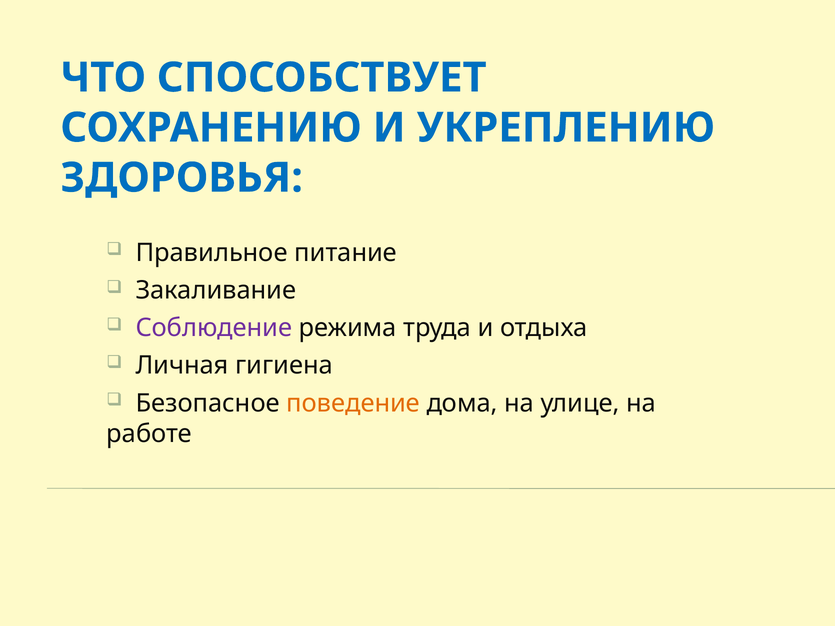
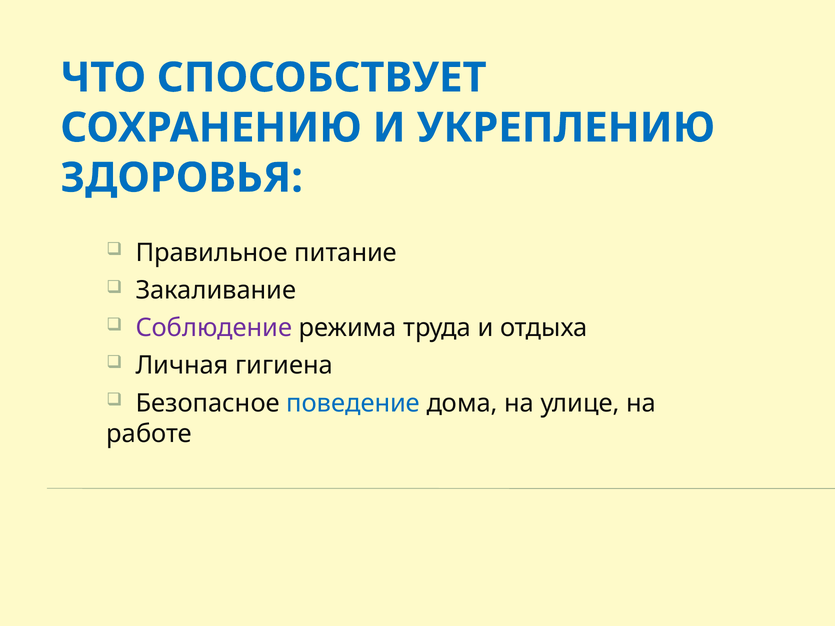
поведение colour: orange -> blue (353, 403)
